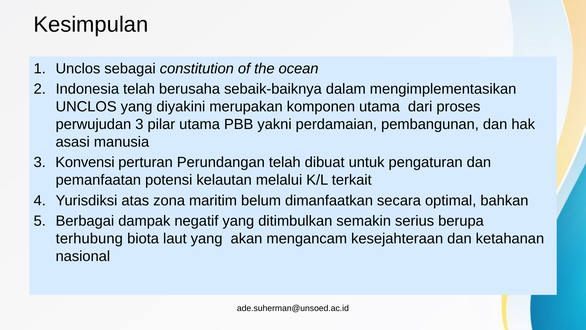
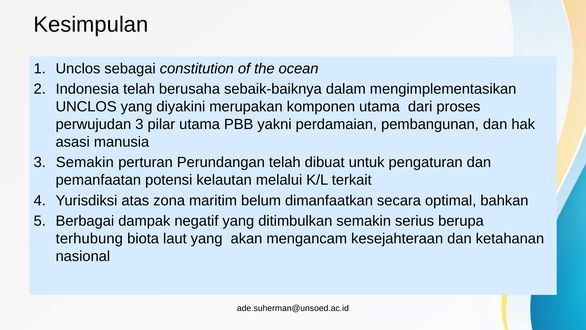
3 Konvensi: Konvensi -> Semakin (85, 162)
